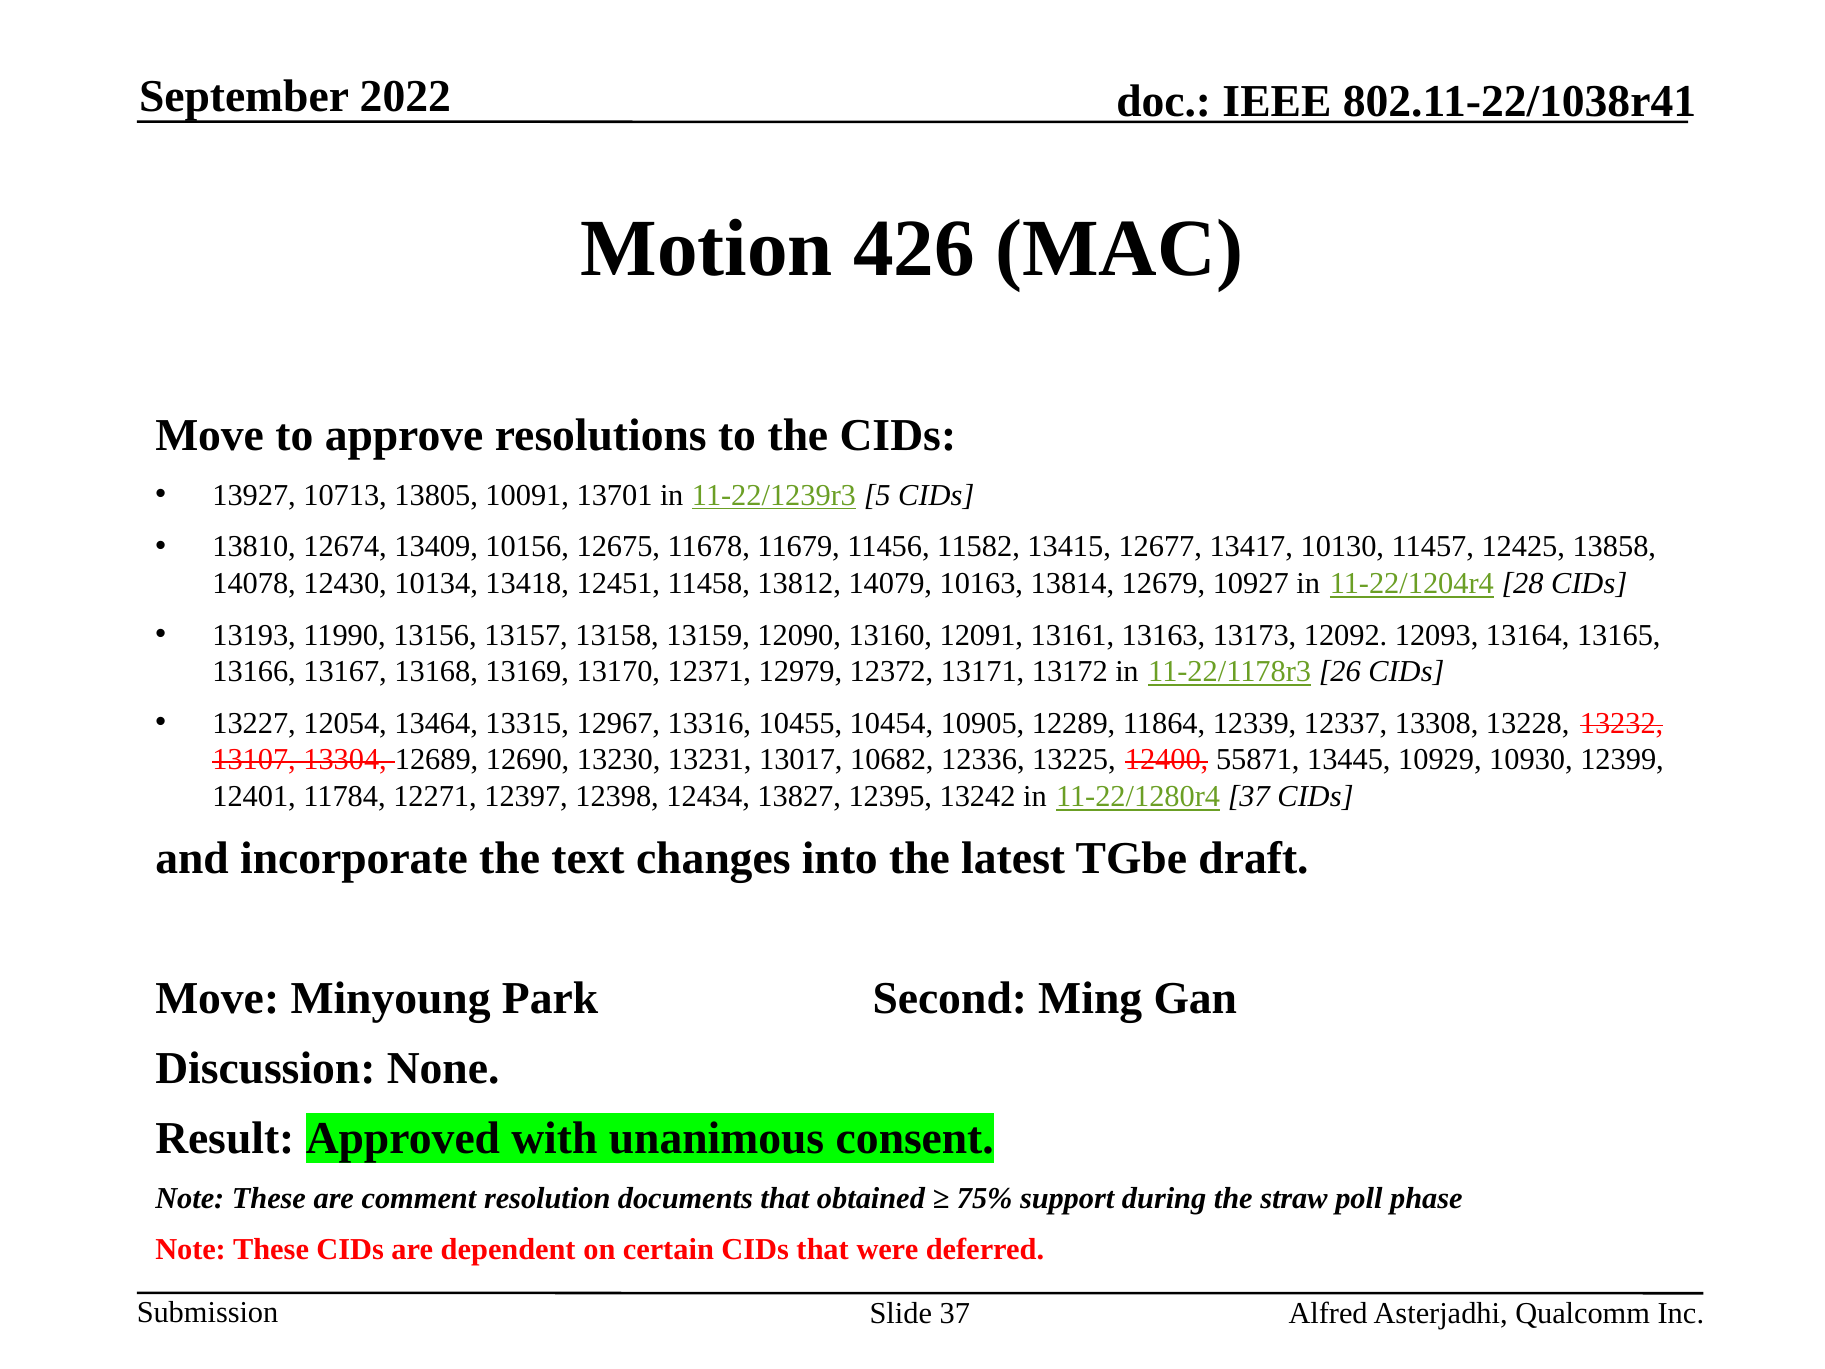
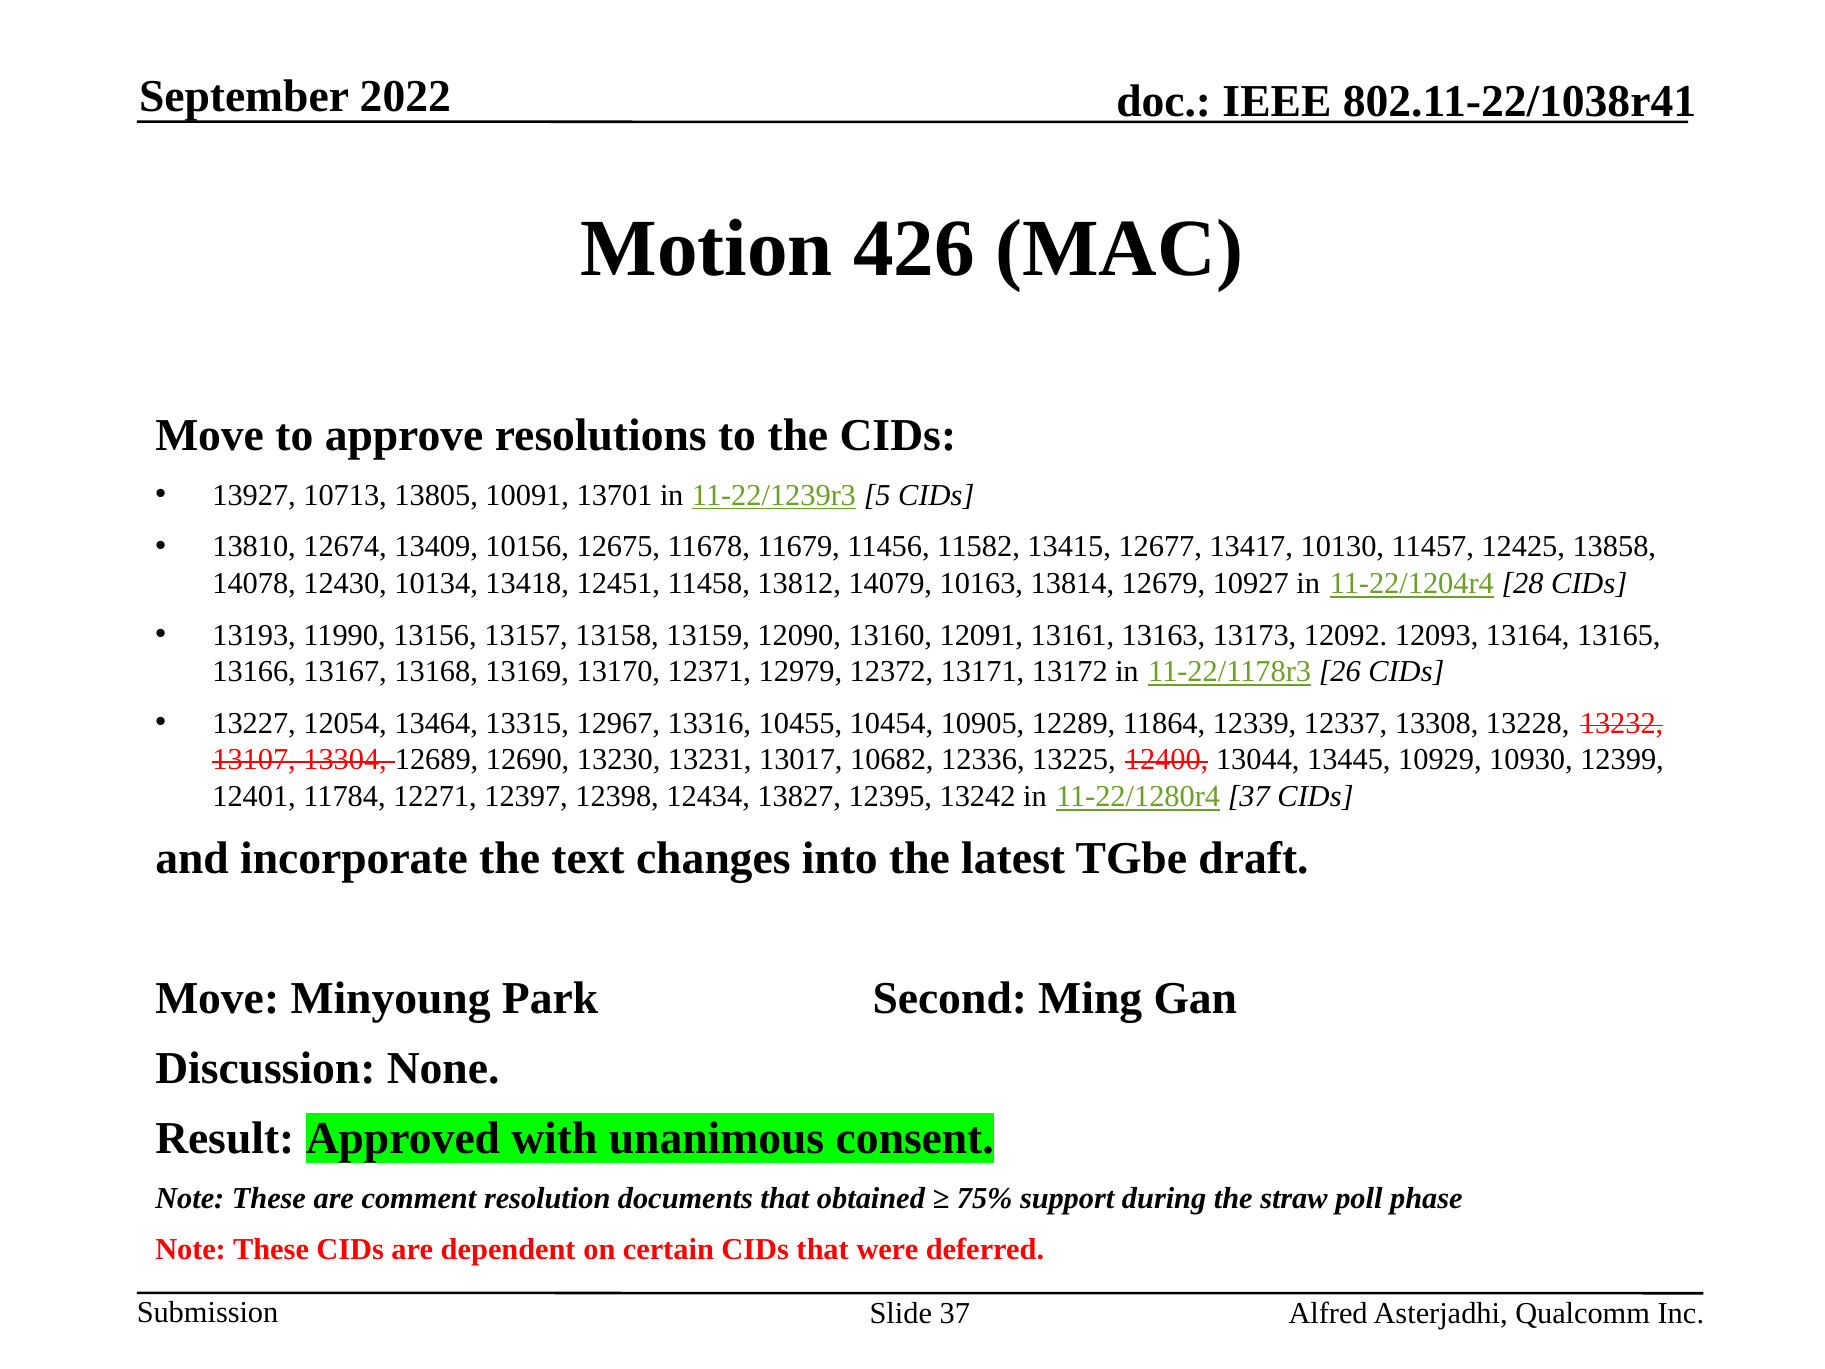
55871: 55871 -> 13044 (1258, 760)
